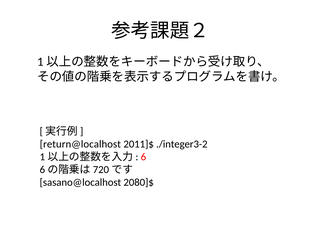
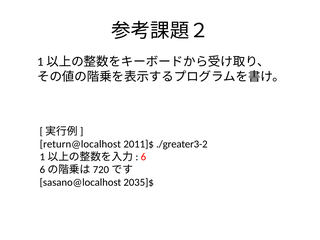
./integer3-2: ./integer3-2 -> ./greater3-2 (182, 144)
2080]$: 2080]$ -> 2035]$ (139, 182)
